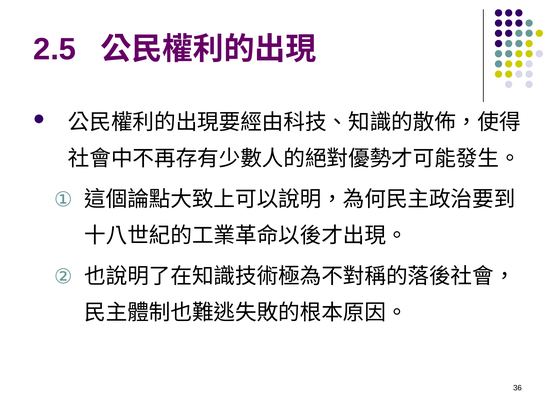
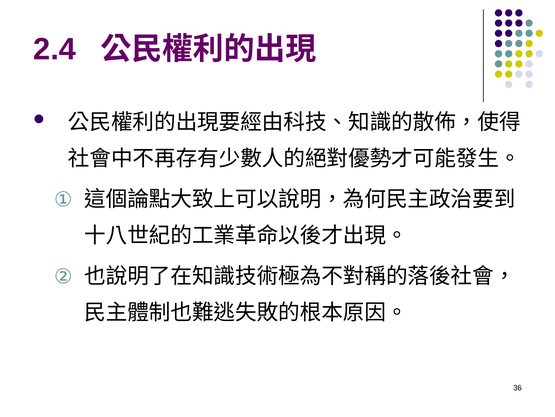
2.5: 2.5 -> 2.4 (55, 49)
